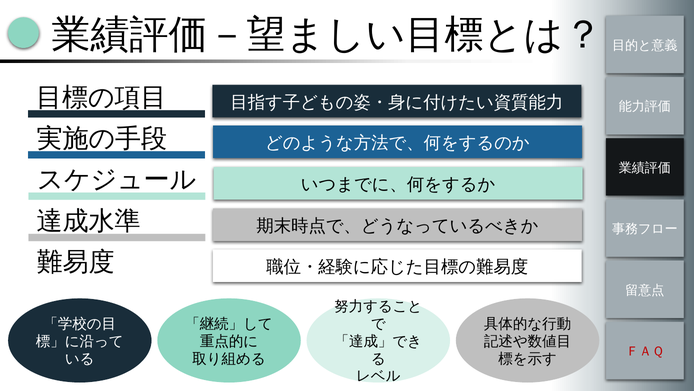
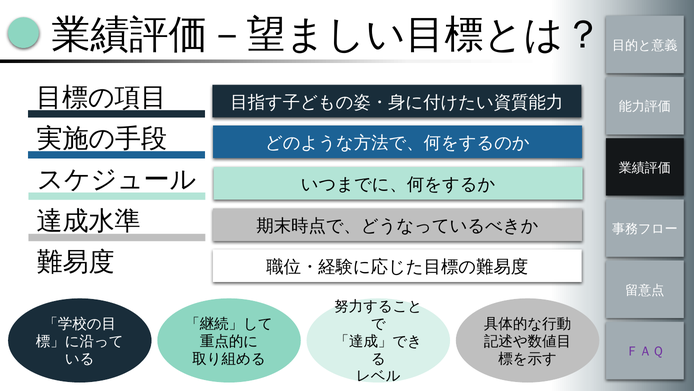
ＦＡＱ colour: red -> purple (645, 351)
